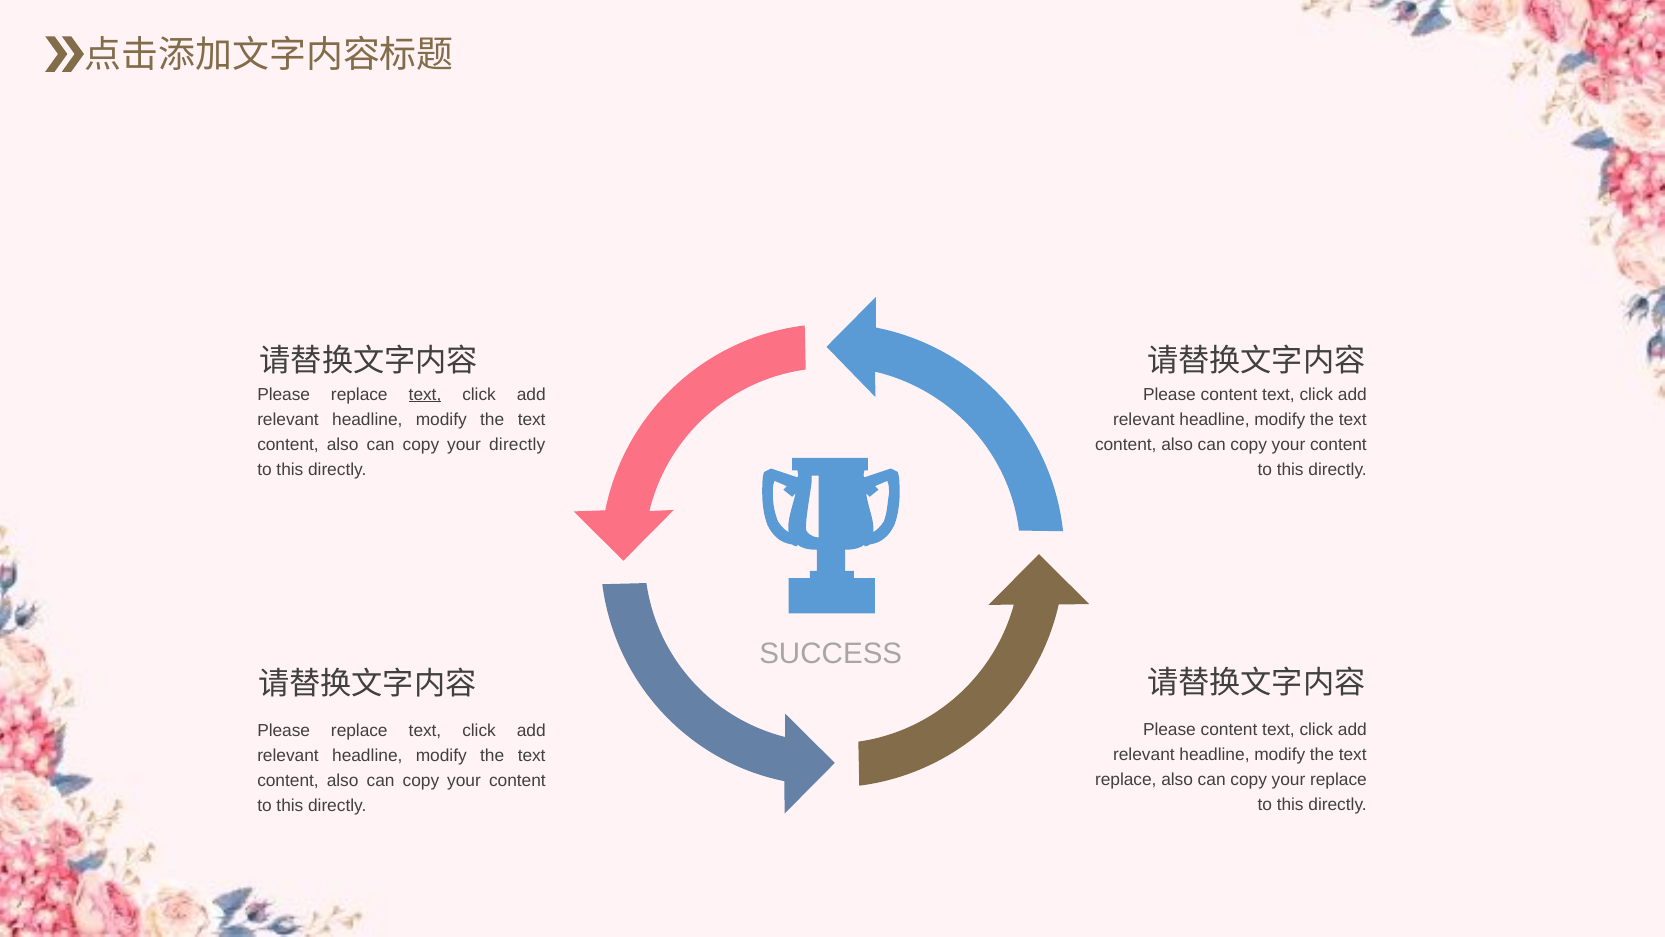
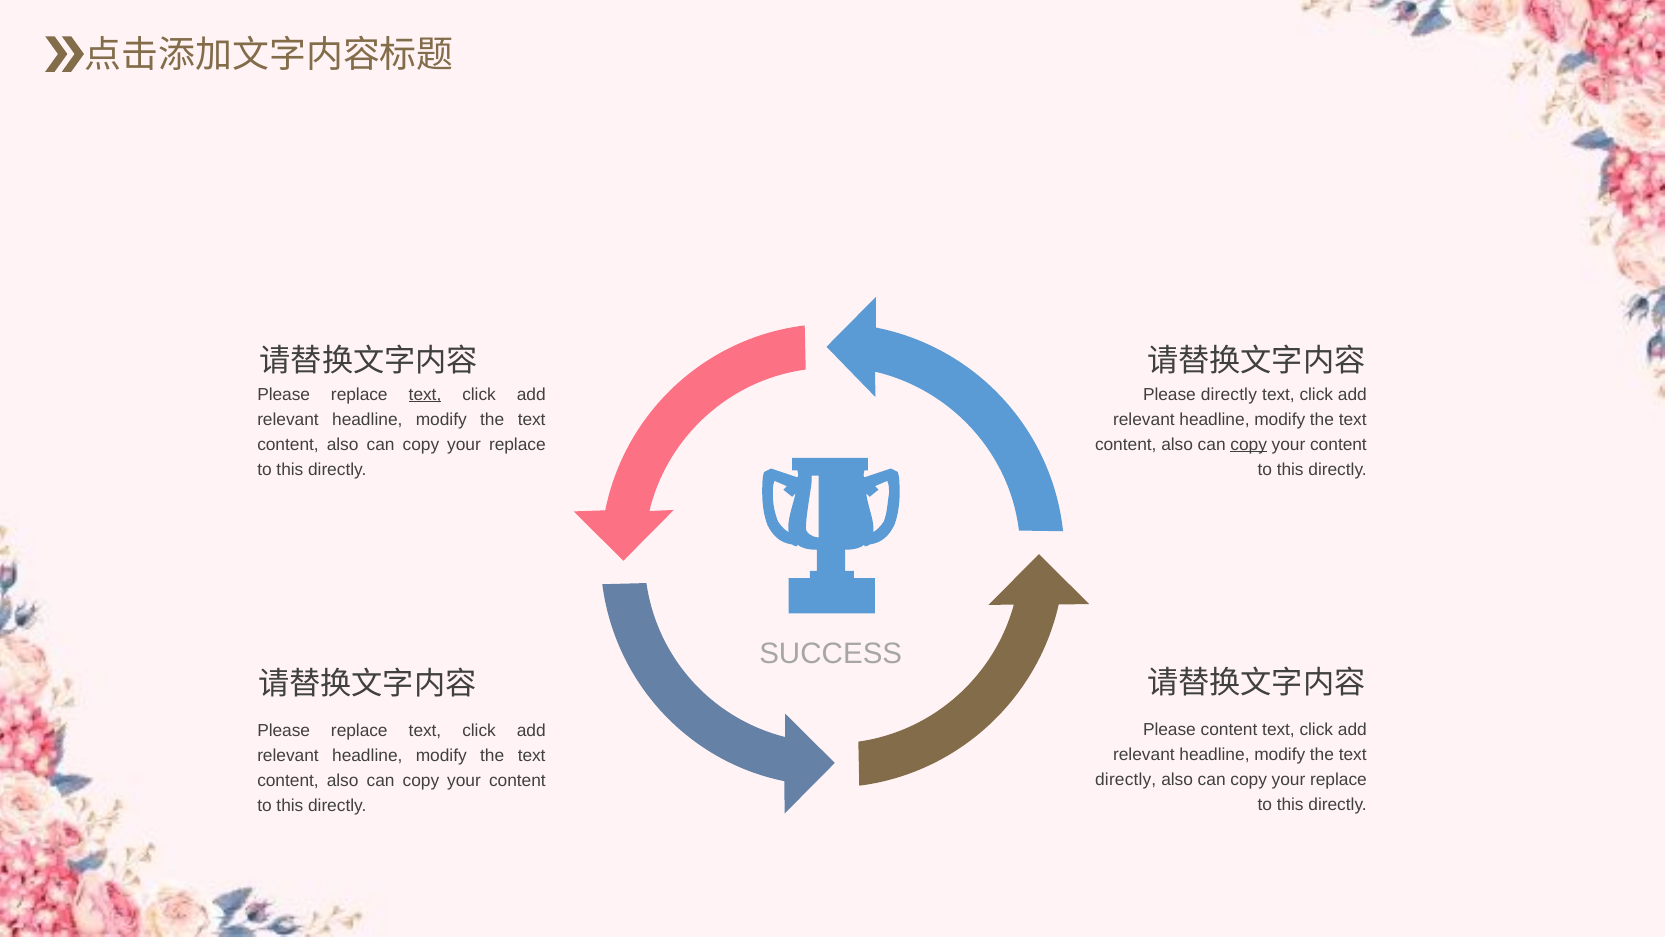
content: content -> directly (1229, 394)
directly: directly -> replace (517, 444)
copy underline: none -> present (1249, 444)
replace: replace -> directly (1126, 780)
